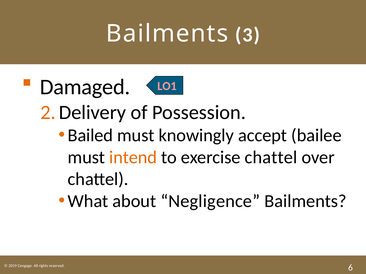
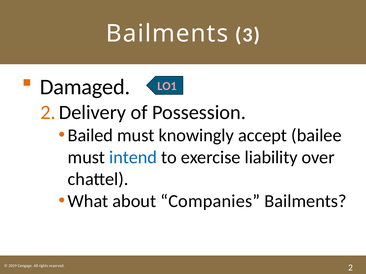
intend colour: orange -> blue (133, 158)
exercise chattel: chattel -> liability (271, 158)
Negligence: Negligence -> Companies (210, 201)
6: 6 -> 2 (350, 268)
